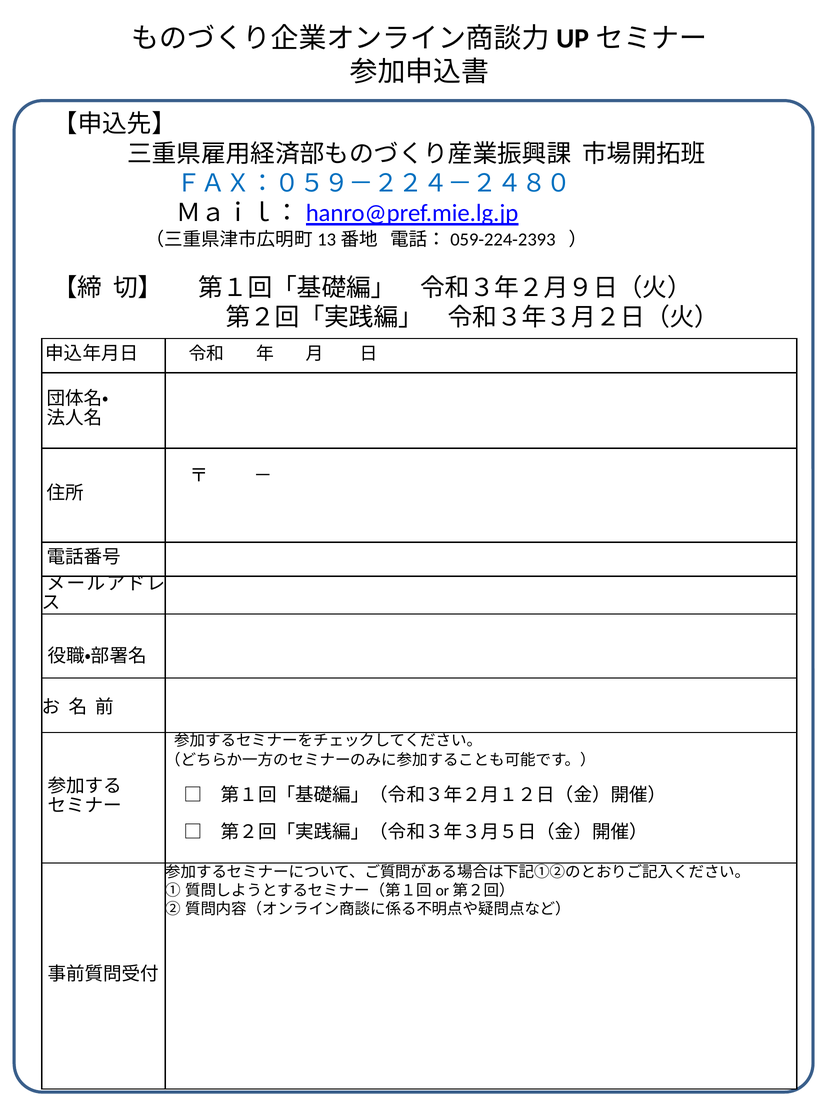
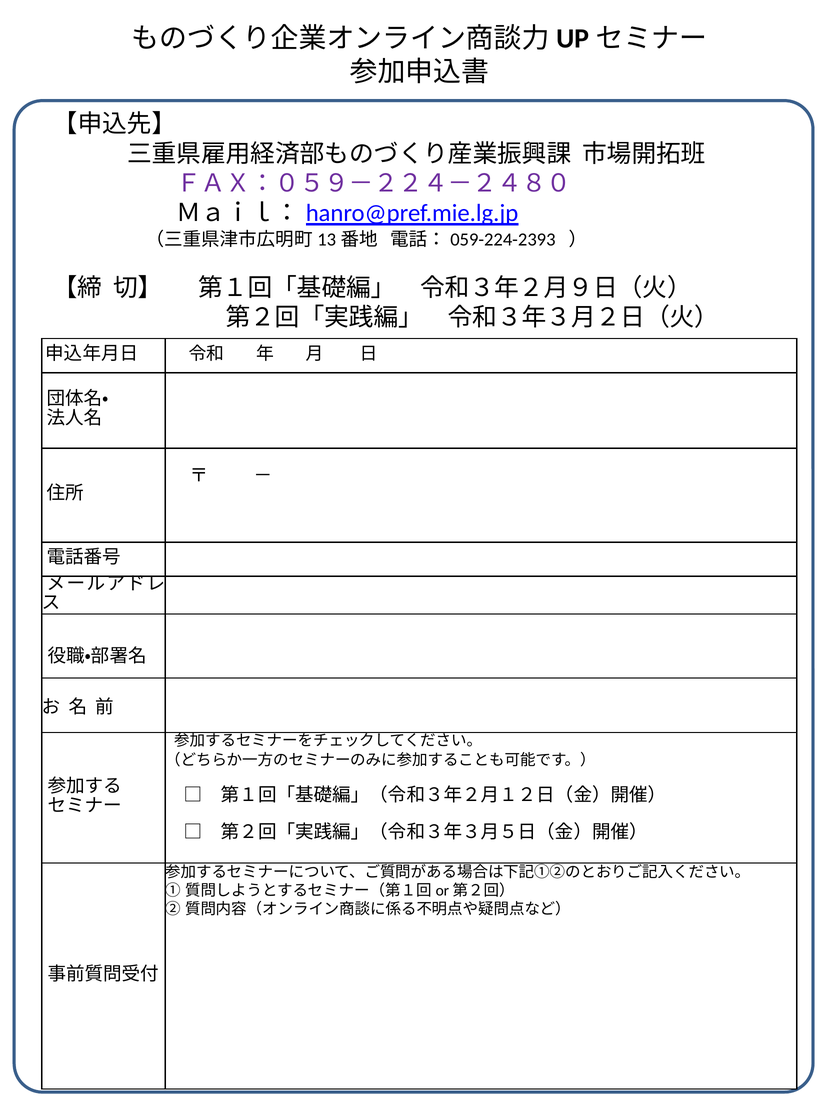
ＦＡＸ：０５９－２２４－２４８０ colour: blue -> purple (374, 184)
